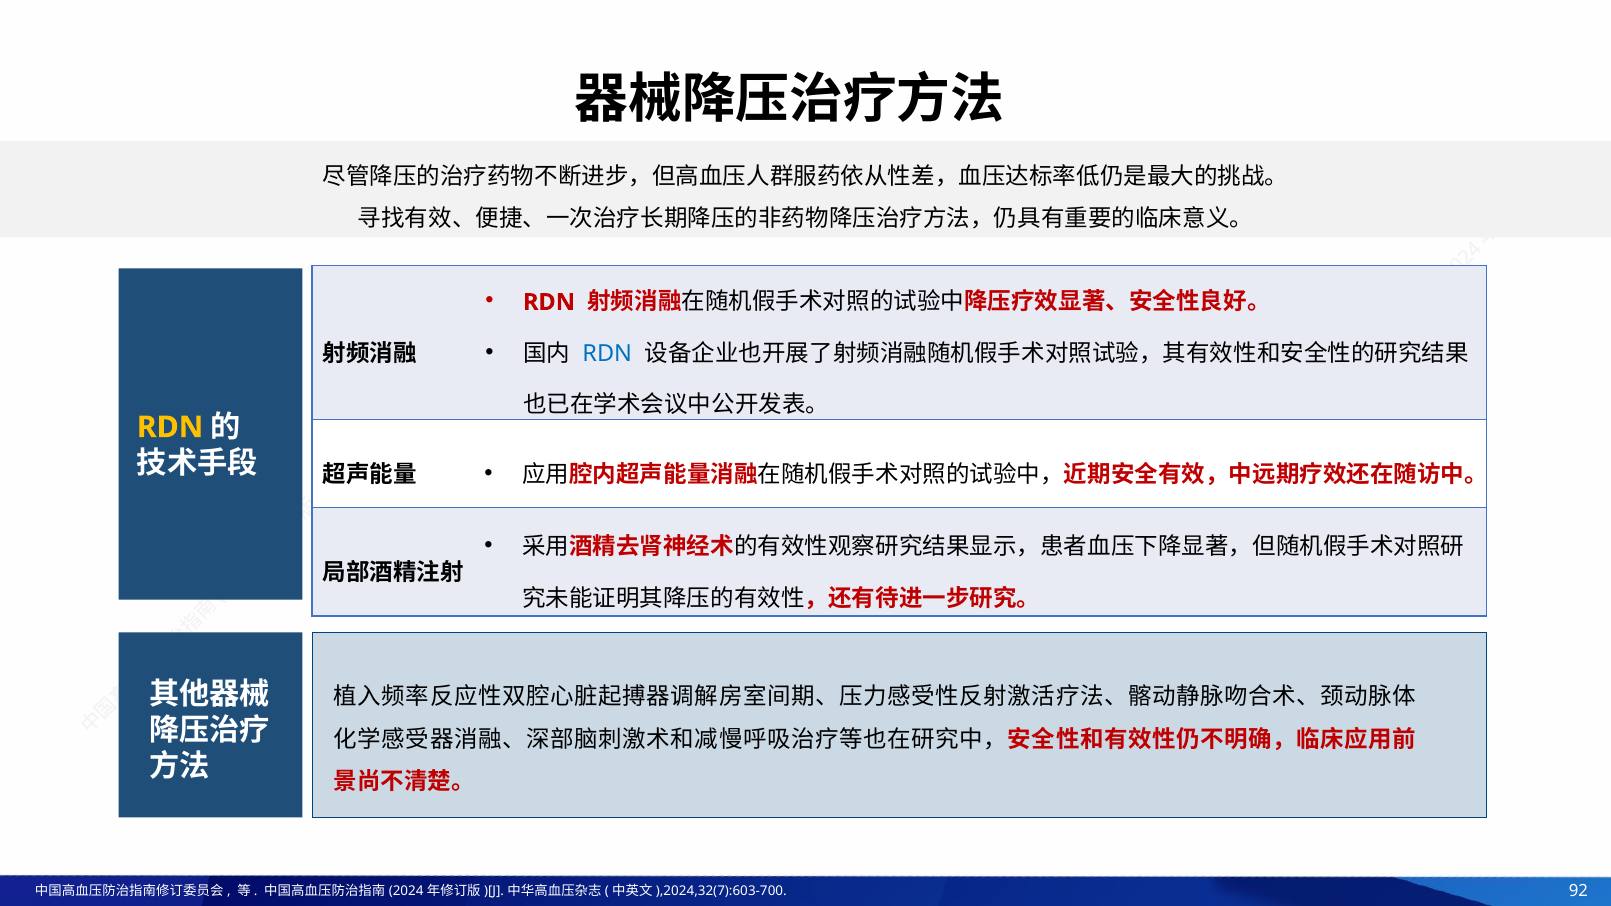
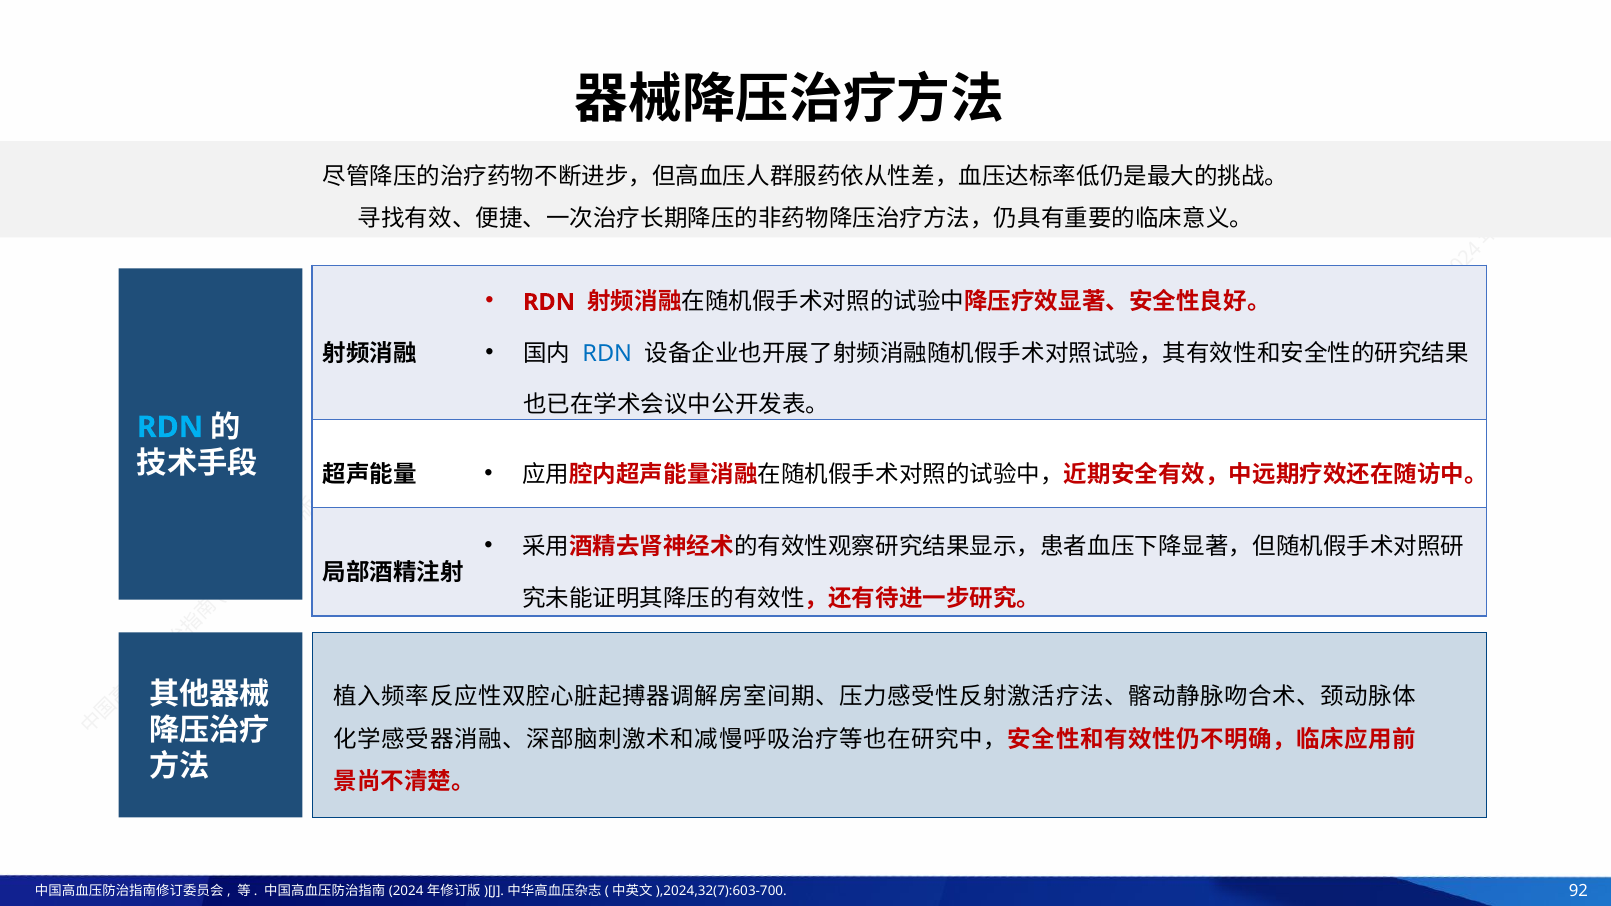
RDN colour: yellow -> light blue (170, 427)
